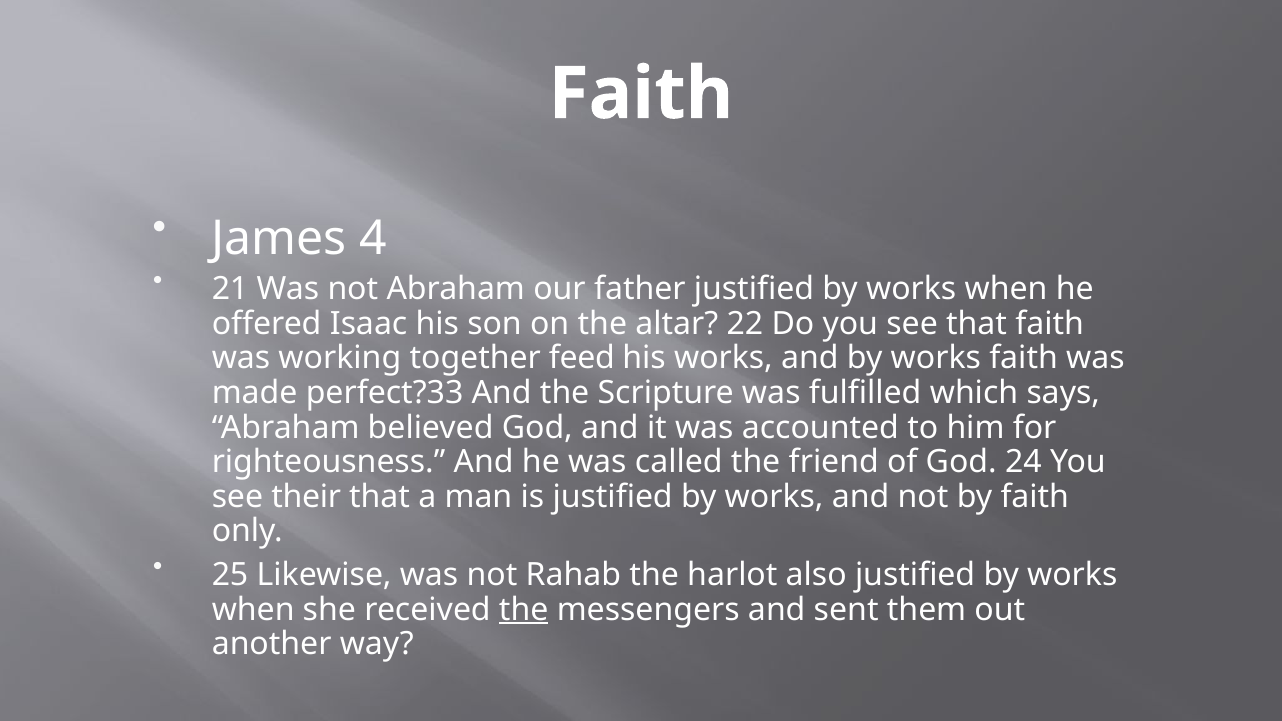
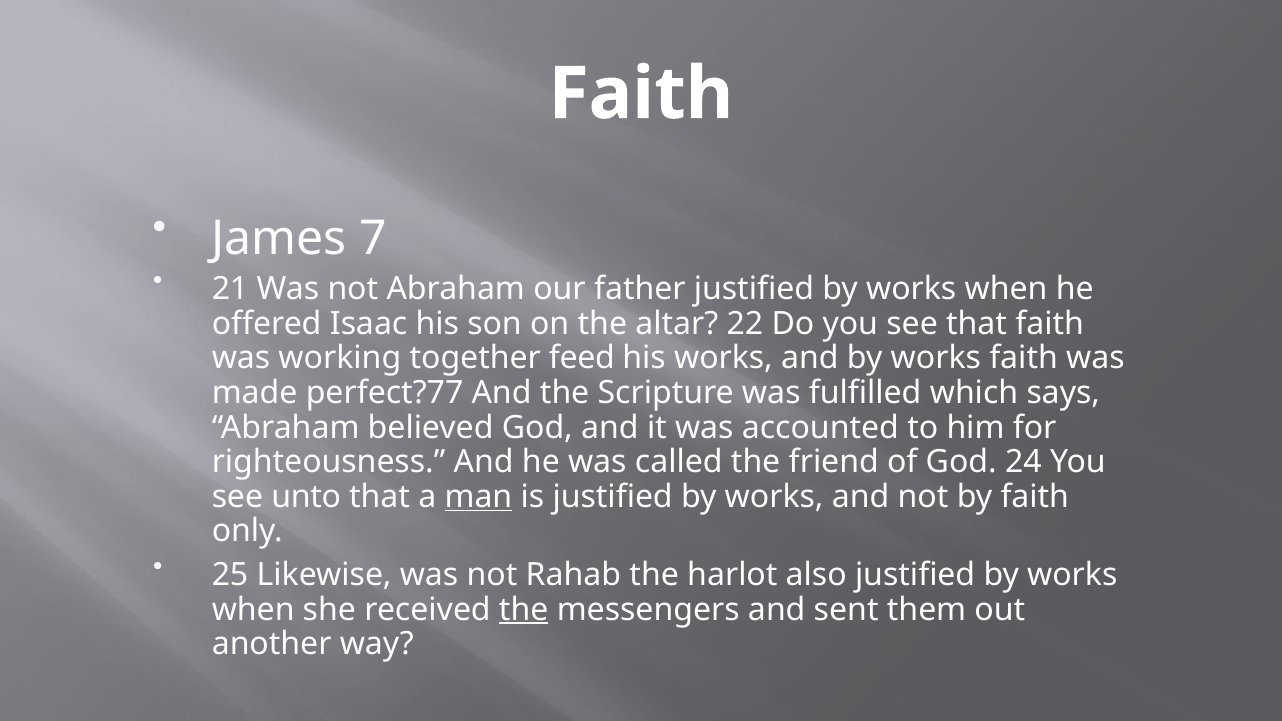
4: 4 -> 7 (373, 239)
perfect?33: perfect?33 -> perfect?77 (385, 393)
their: their -> unto (306, 497)
man underline: none -> present (478, 497)
